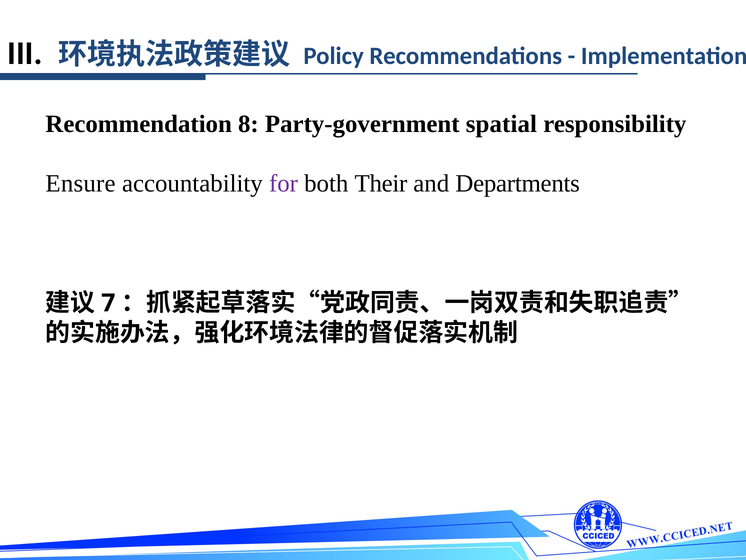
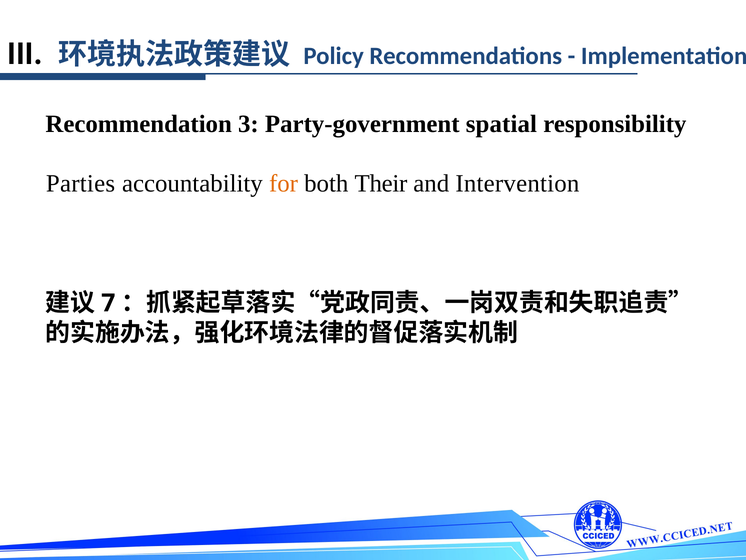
8: 8 -> 3 (248, 124)
Ensure: Ensure -> Parties (81, 183)
for colour: purple -> orange (284, 183)
Departments: Departments -> Intervention (517, 183)
